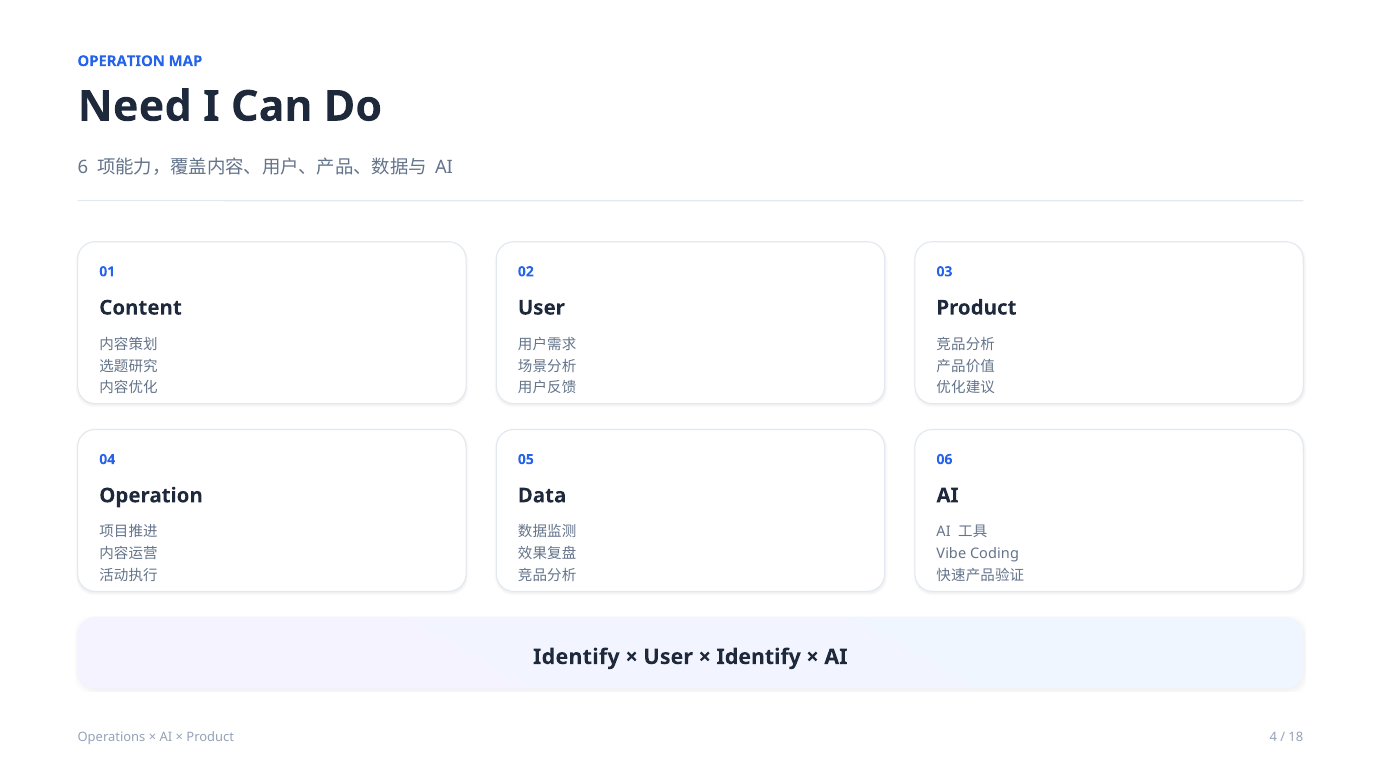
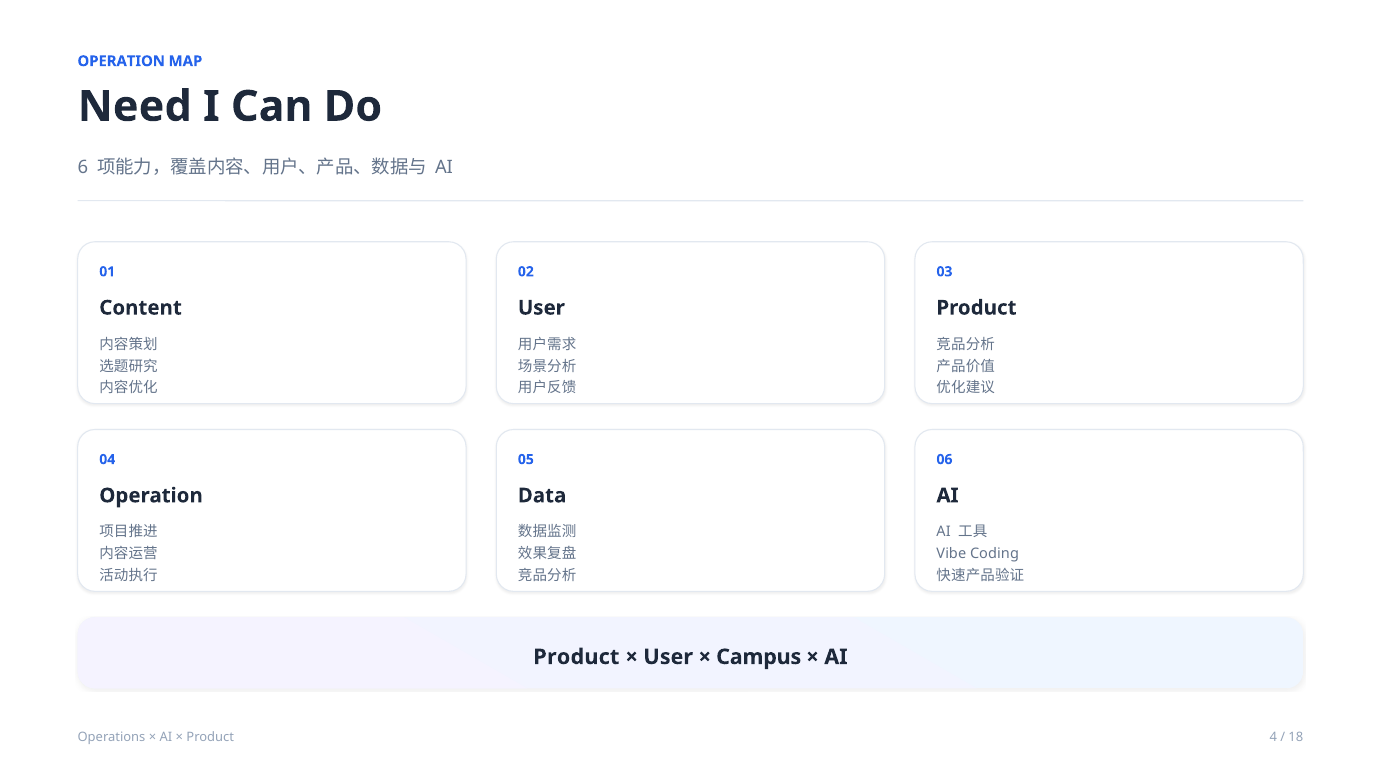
Identify: Identify -> Product (576, 657)
Identify: Identify -> Campus (759, 657)
